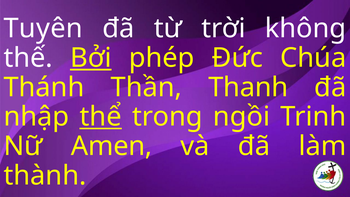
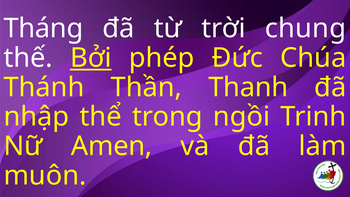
Tuyên: Tuyên -> Tháng (43, 28)
không: không -> chung (305, 28)
thể underline: present -> none (101, 117)
thành: thành -> muôn (45, 175)
